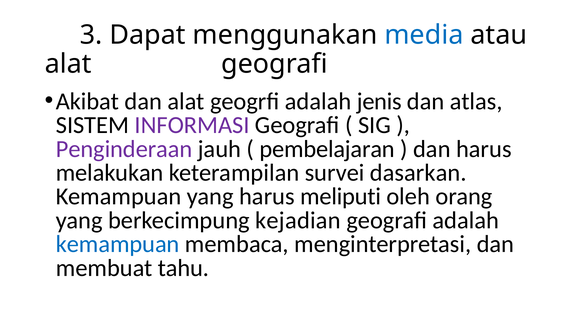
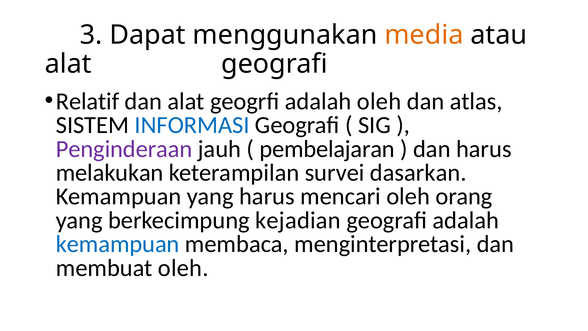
media colour: blue -> orange (424, 35)
Akibat: Akibat -> Relatif (88, 101)
adalah jenis: jenis -> oleh (379, 101)
INFORMASI colour: purple -> blue (192, 125)
meliputi: meliputi -> mencari (341, 196)
membuat tahu: tahu -> oleh (183, 268)
